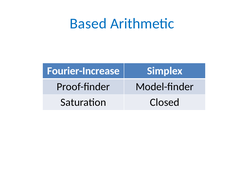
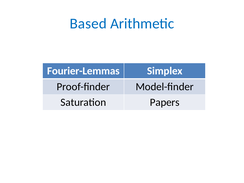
Fourier-Increase: Fourier-Increase -> Fourier-Lemmas (83, 71)
Closed: Closed -> Papers (165, 102)
